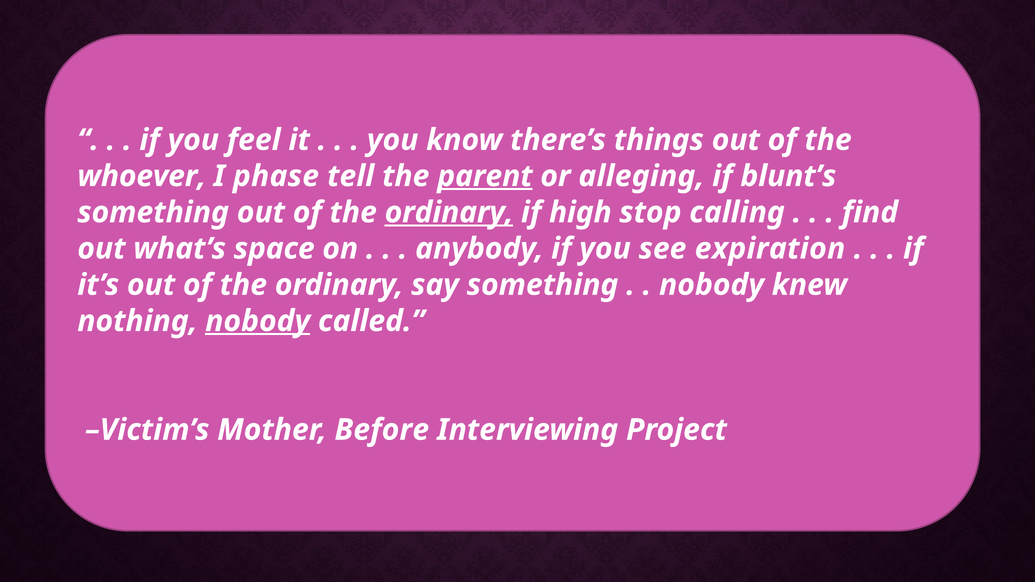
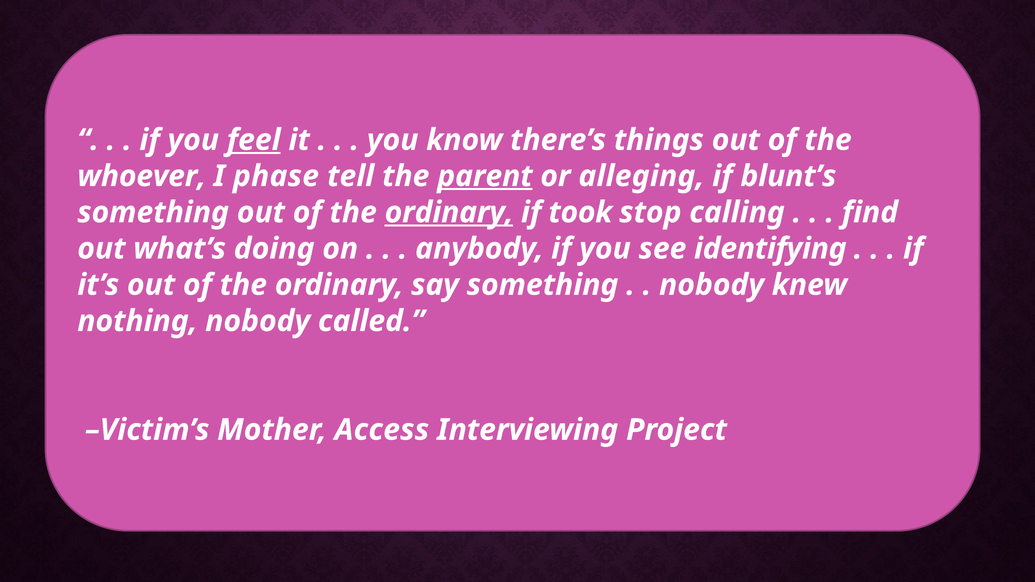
feel underline: none -> present (254, 140)
high: high -> took (580, 212)
space: space -> doing (274, 249)
expiration: expiration -> identifying (770, 249)
nobody underline: present -> none (258, 321)
Before: Before -> Access (382, 430)
